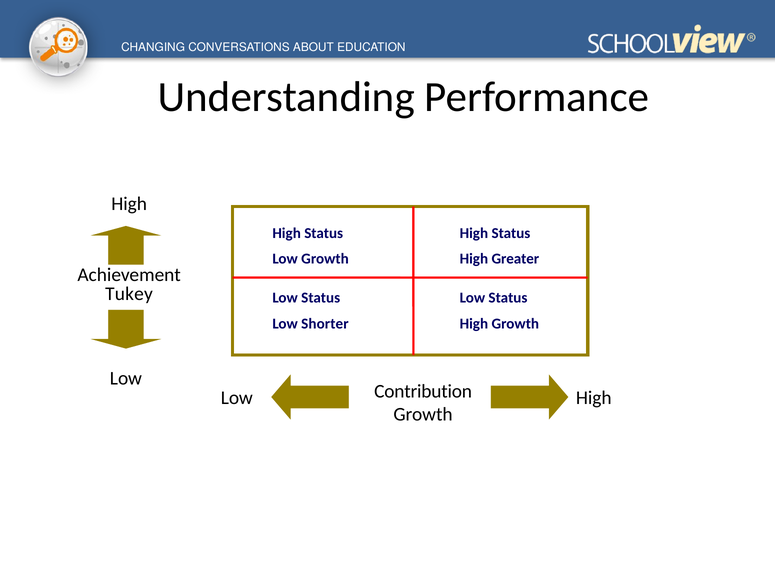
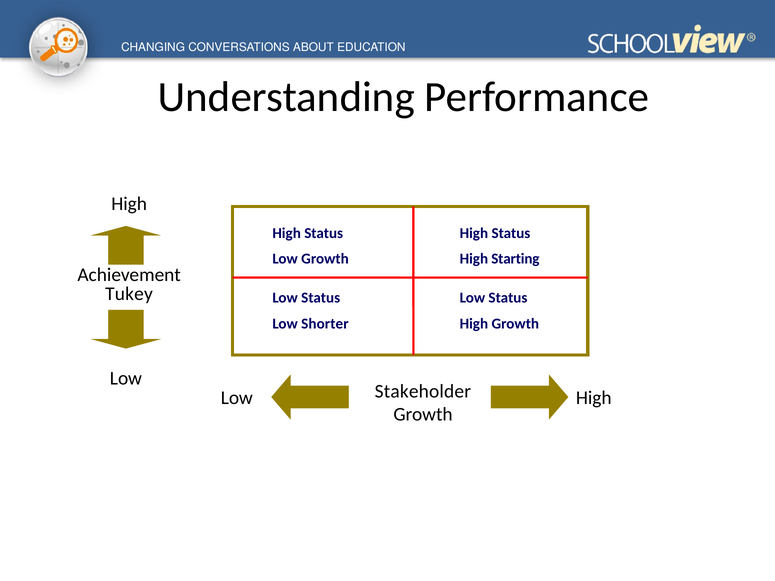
Greater: Greater -> Starting (515, 259)
Contribution: Contribution -> Stakeholder (423, 391)
